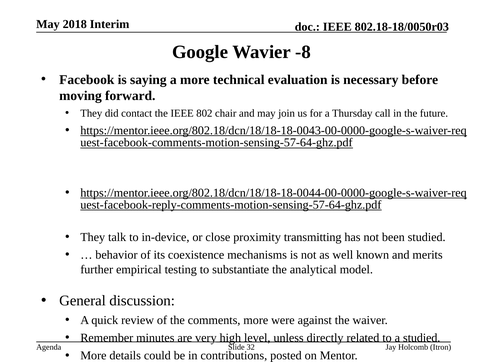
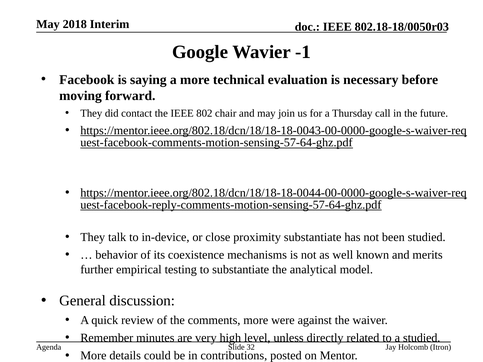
-8: -8 -> -1 (303, 52)
proximity transmitting: transmitting -> substantiate (313, 237)
